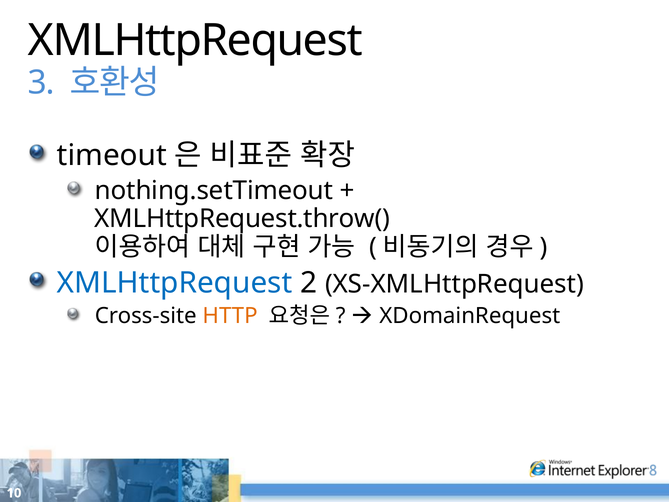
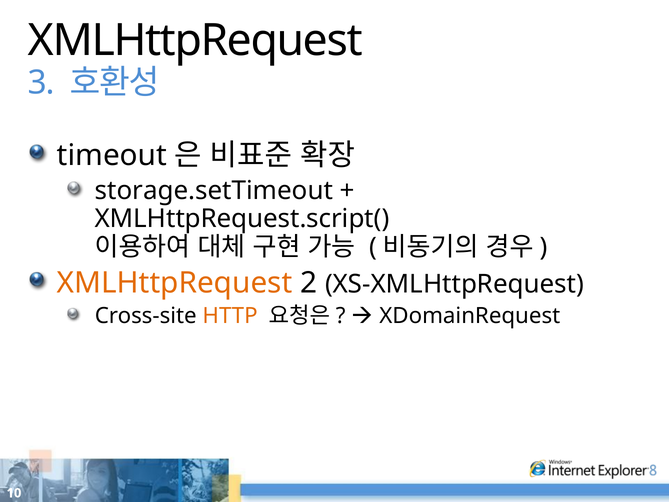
nothing.setTimeout: nothing.setTimeout -> storage.setTimeout (214, 191)
XMLHttpRequest.throw(: XMLHttpRequest.throw( -> XMLHttpRequest.script( (242, 219)
XMLHttpRequest colour: blue -> orange (175, 283)
